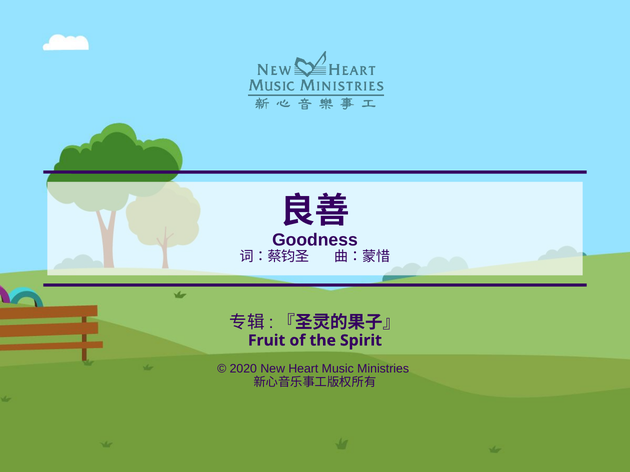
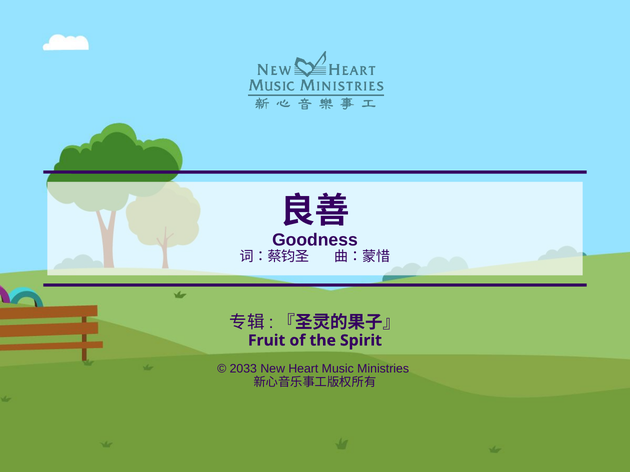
2020: 2020 -> 2033 (243, 369)
